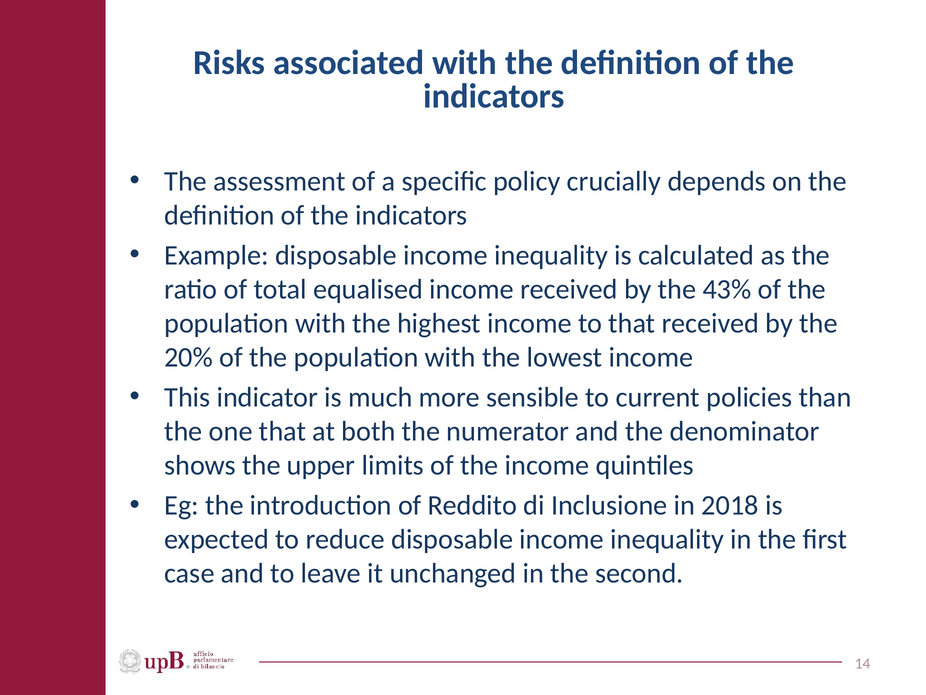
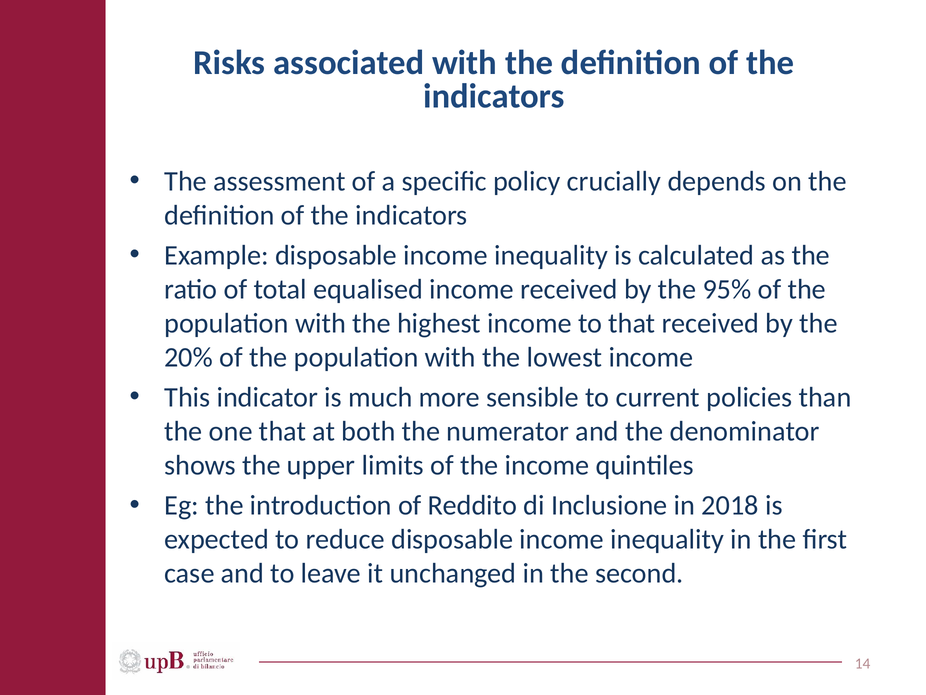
43%: 43% -> 95% (727, 289)
